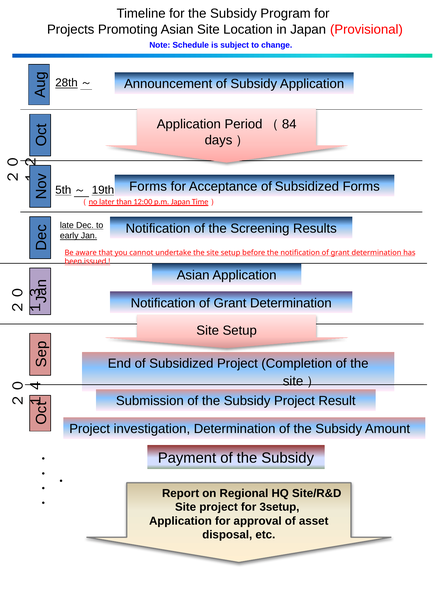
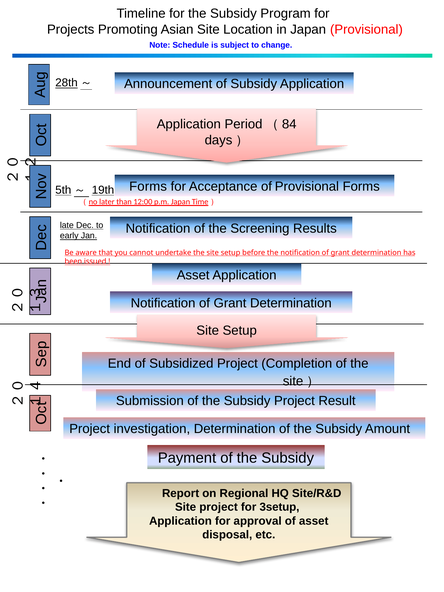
Acceptance of Subsidized: Subsidized -> Provisional (307, 187)
Asian: Asian -> Asset (193, 275)
